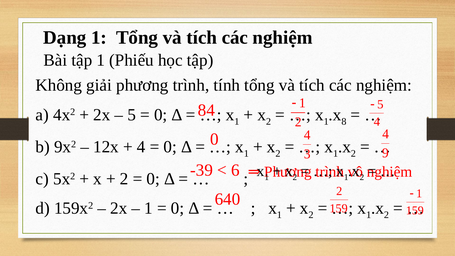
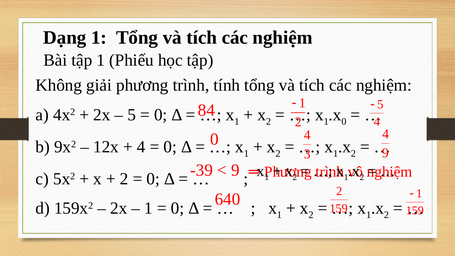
8: 8 -> 0 (344, 121)
6: 6 -> 9 (235, 170)
